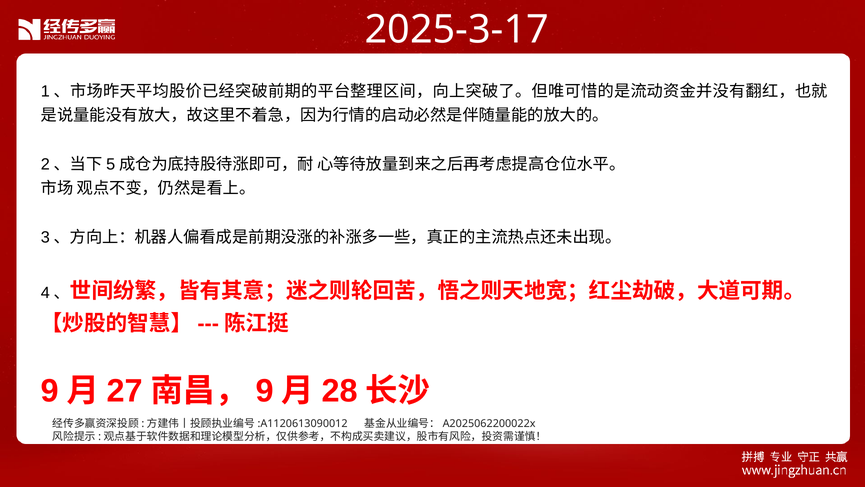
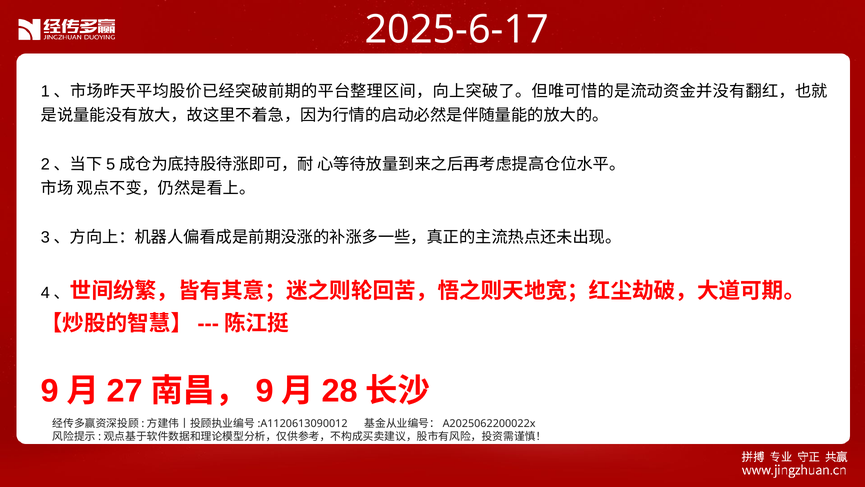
2025-3-17: 2025-3-17 -> 2025-6-17 (457, 30)
